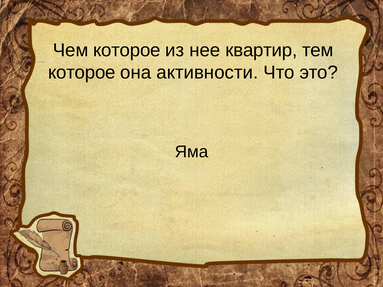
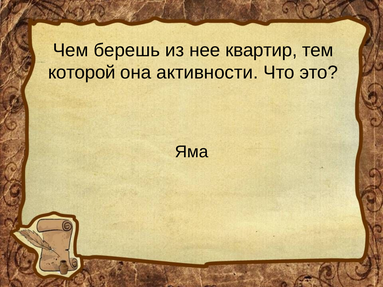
Чем которое: которое -> берешь (127, 50)
которое: которое -> которой (82, 73)
